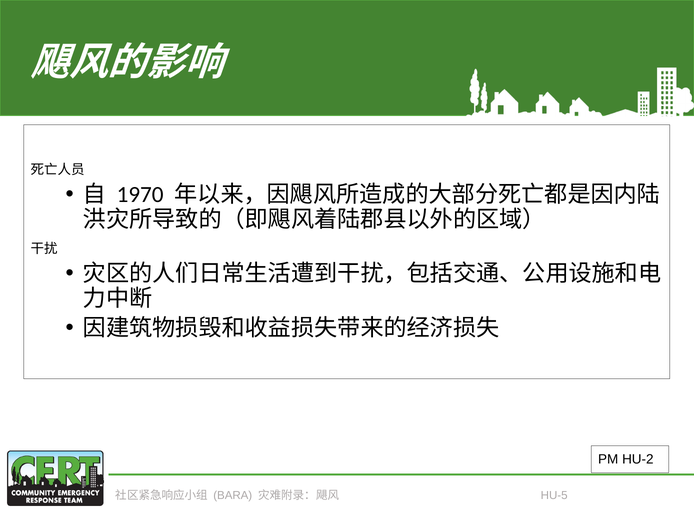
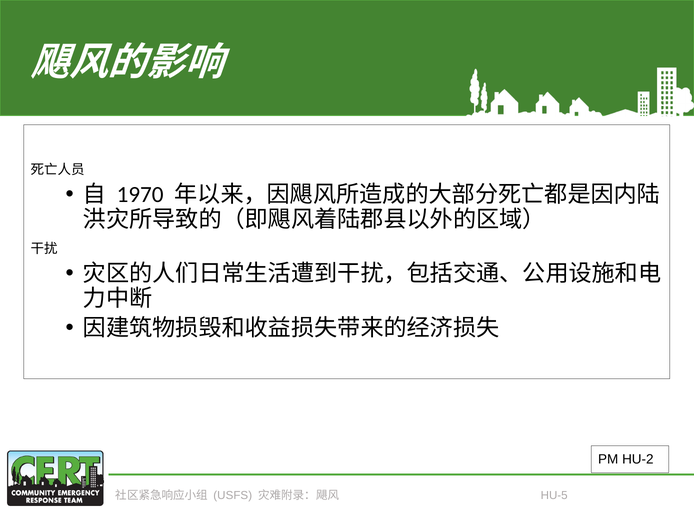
BARA: BARA -> USFS (233, 496)
